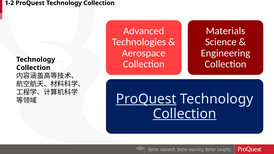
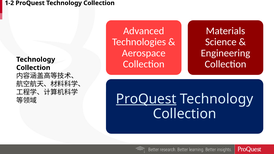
Collection underline: present -> none (185, 114)
